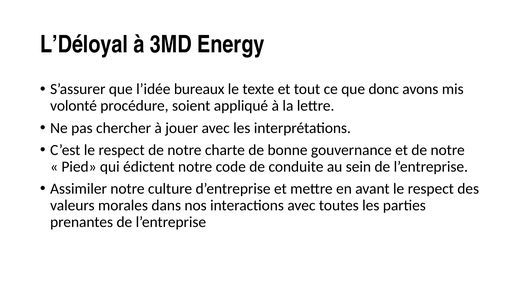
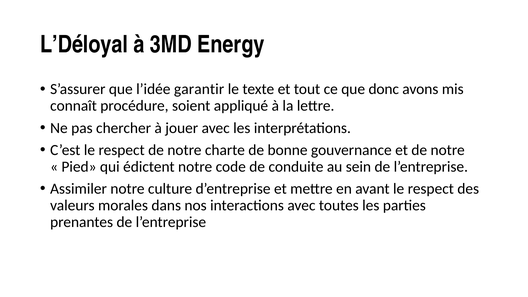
bureaux: bureaux -> garantir (199, 89)
volonté: volonté -> connaît (74, 106)
